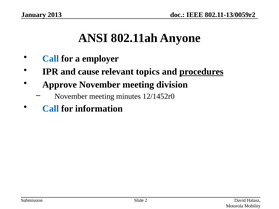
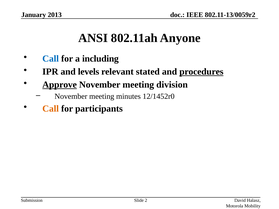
employer: employer -> including (100, 59)
cause: cause -> levels (89, 72)
topics: topics -> stated (148, 72)
Approve underline: none -> present (60, 85)
Call colour: blue -> orange (51, 109)
information: information -> participants (99, 109)
